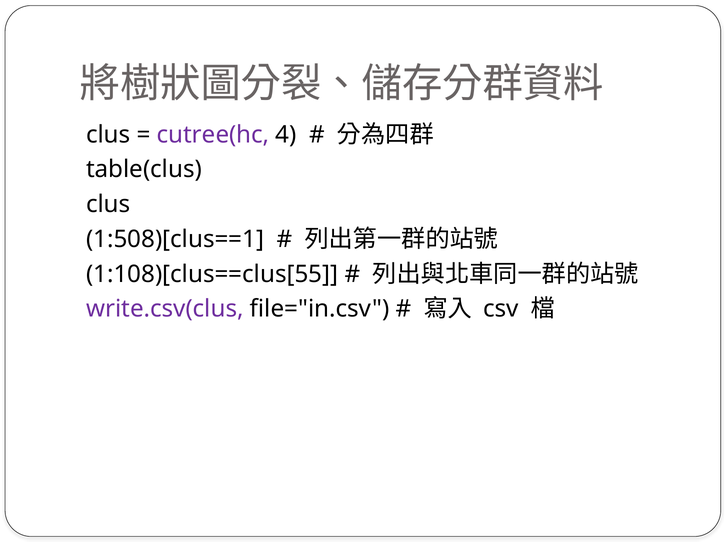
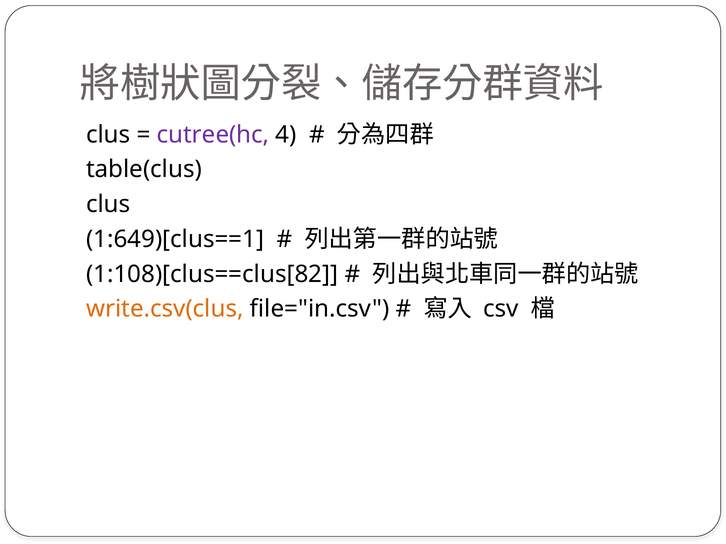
1:508)[clus==1: 1:508)[clus==1 -> 1:649)[clus==1 (175, 239)
1:108)[clus==clus[55: 1:108)[clus==clus[55 -> 1:108)[clus==clus[82 (212, 274)
write.csv(clus colour: purple -> orange (165, 309)
